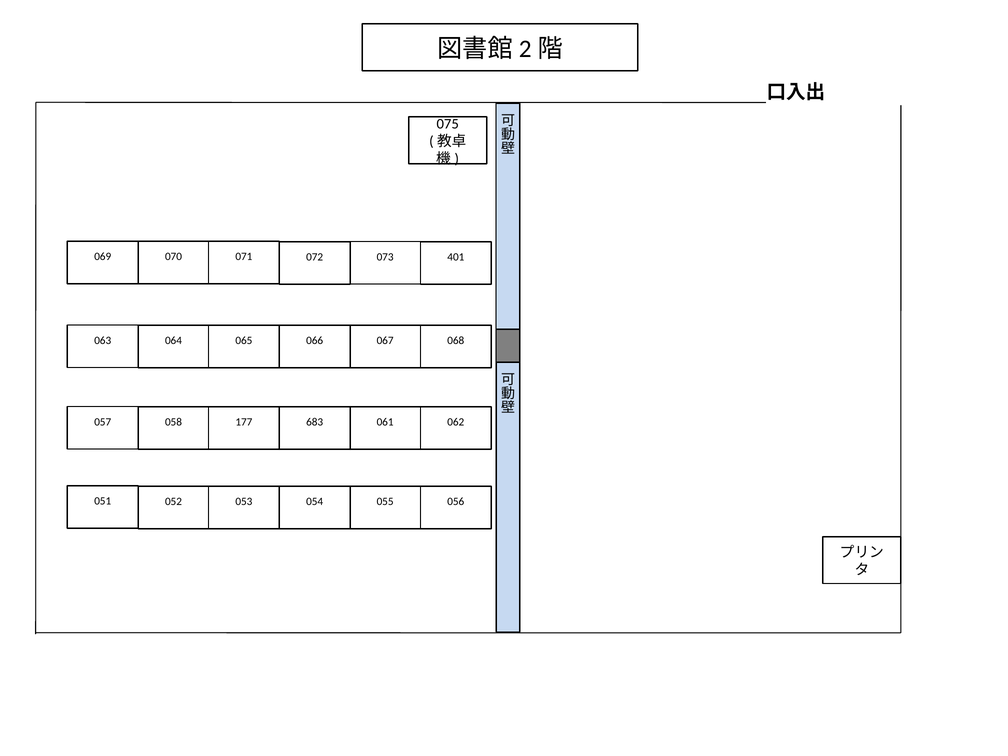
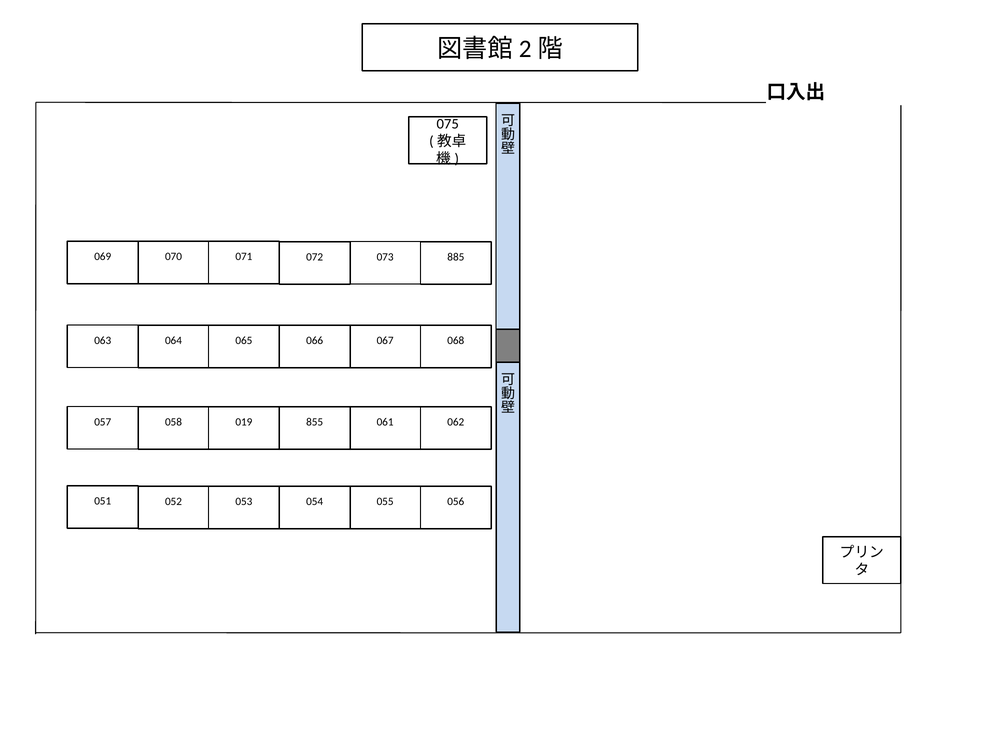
401: 401 -> 885 (456, 257)
683: 683 -> 855 (315, 422)
177: 177 -> 019 (244, 422)
